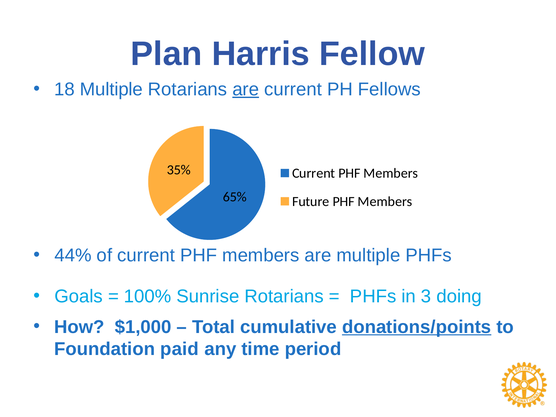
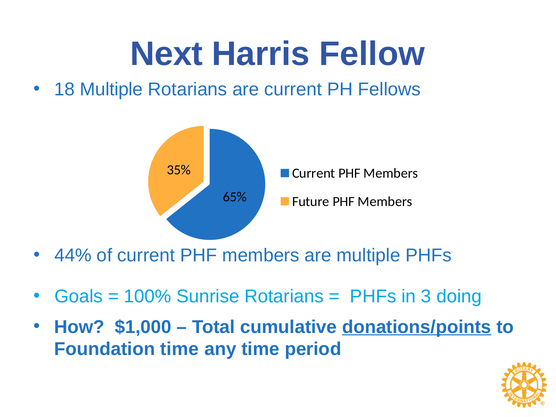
Plan: Plan -> Next (167, 54)
are underline: present -> none (246, 89)
Foundation paid: paid -> time (180, 349)
